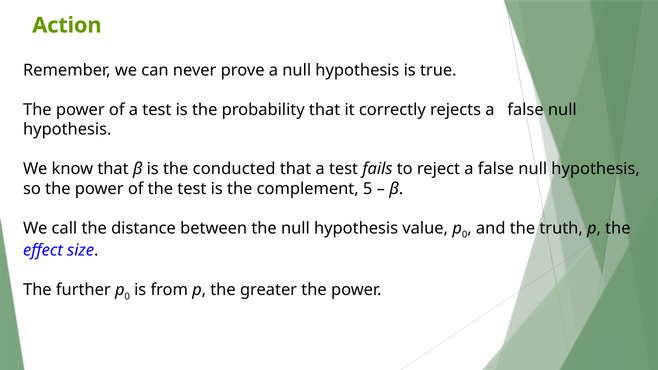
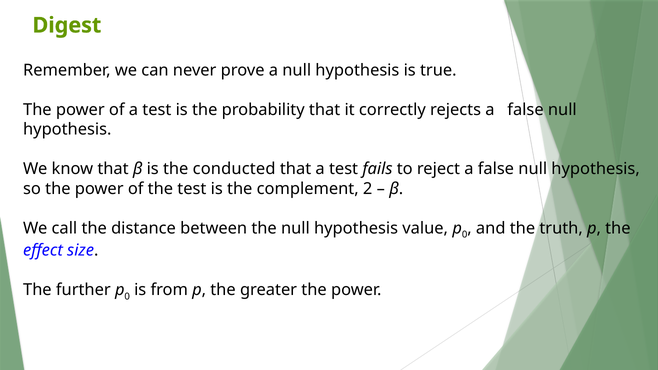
Action: Action -> Digest (67, 25)
5: 5 -> 2 (368, 189)
